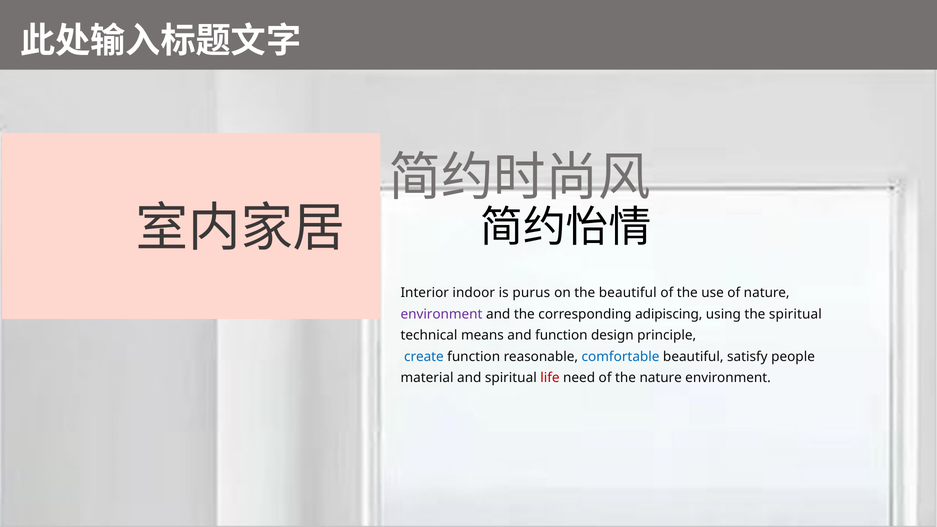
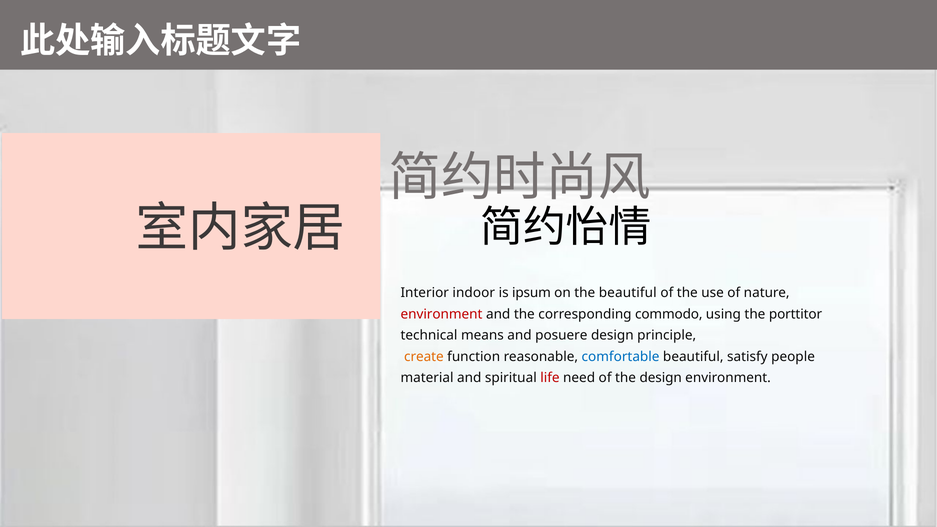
purus: purus -> ipsum (531, 293)
environment colour: purple -> red (442, 314)
adipiscing: adipiscing -> commodo (669, 314)
the spiritual: spiritual -> porttitor (796, 314)
and function: function -> posuere (561, 335)
create colour: blue -> orange (424, 357)
the nature: nature -> design (661, 378)
